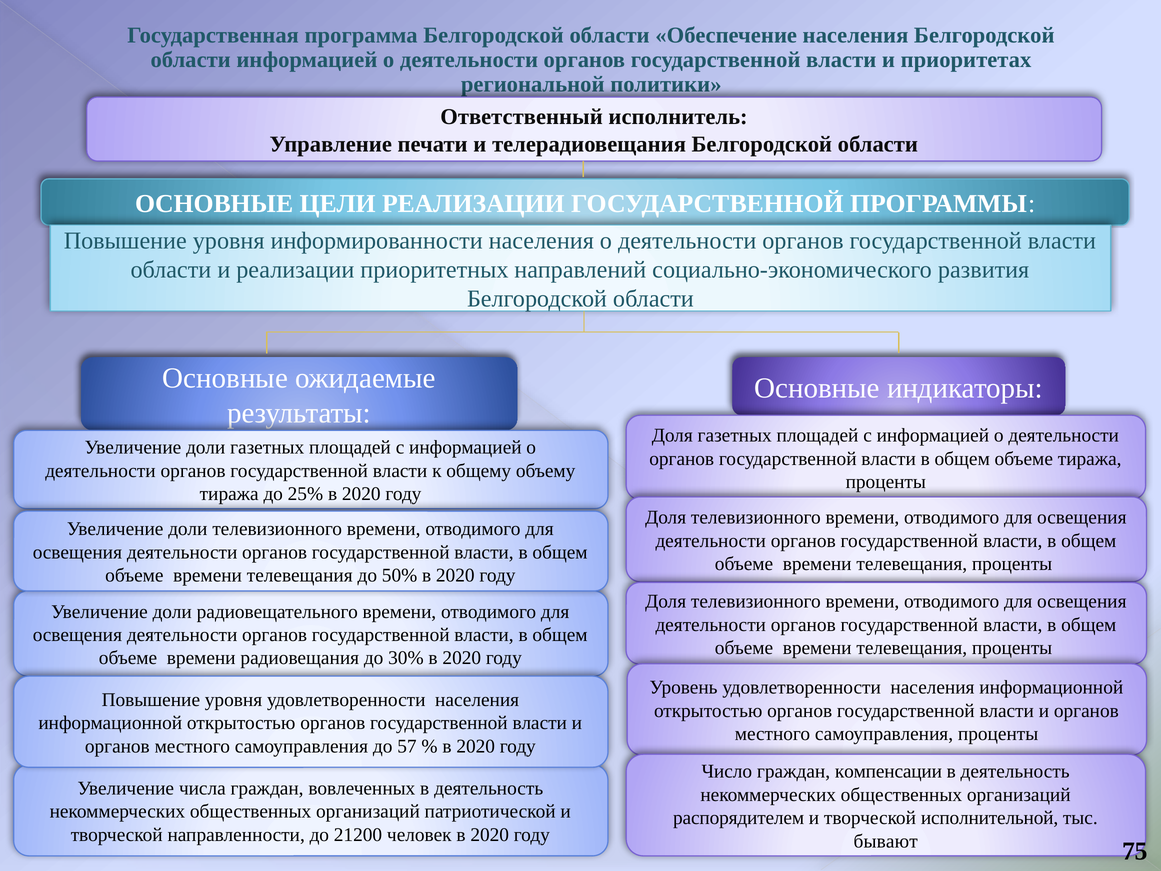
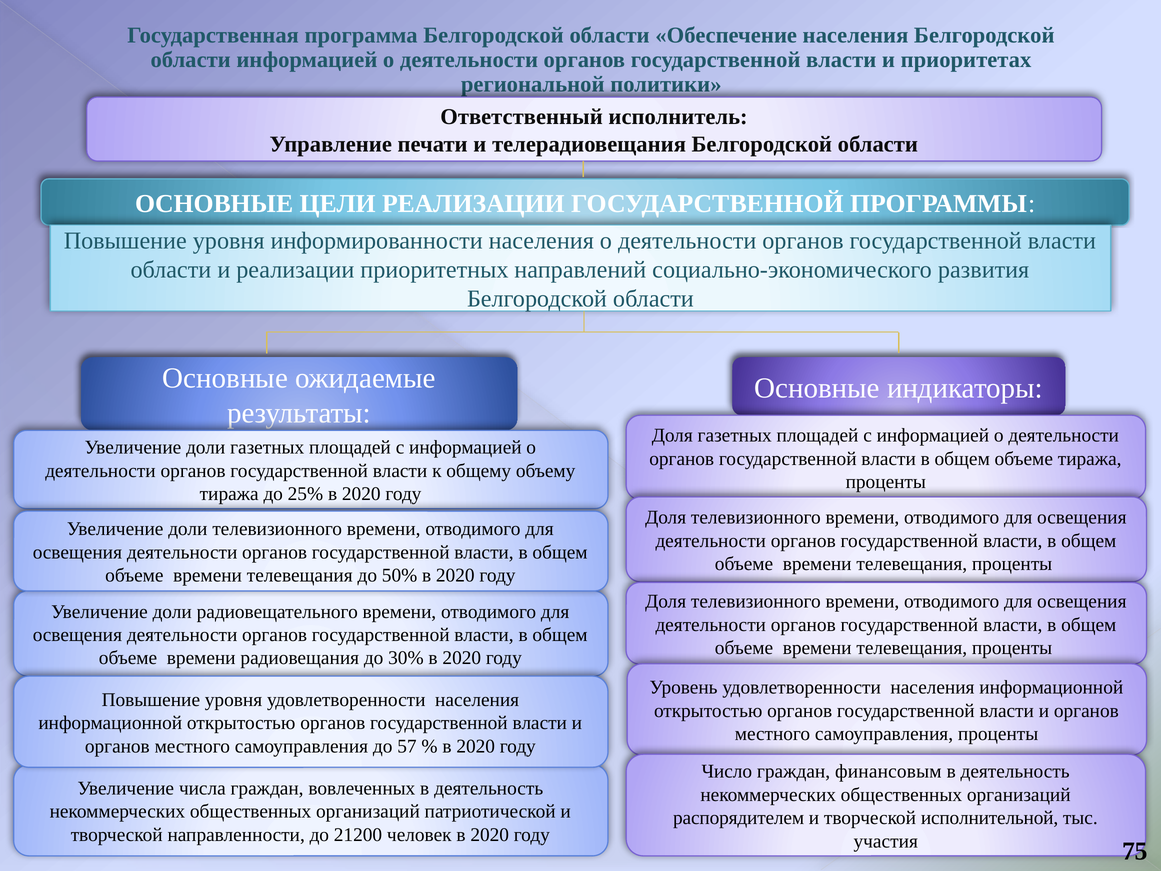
компенсации: компенсации -> финансовым (888, 771)
бывают: бывают -> участия (886, 841)
